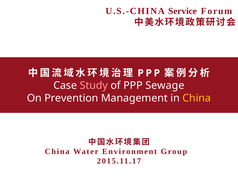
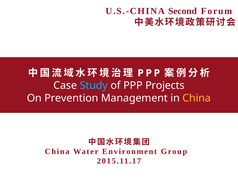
Service: Service -> Second (183, 11)
Study colour: pink -> light blue (94, 86)
Sewage: Sewage -> Projects (165, 86)
